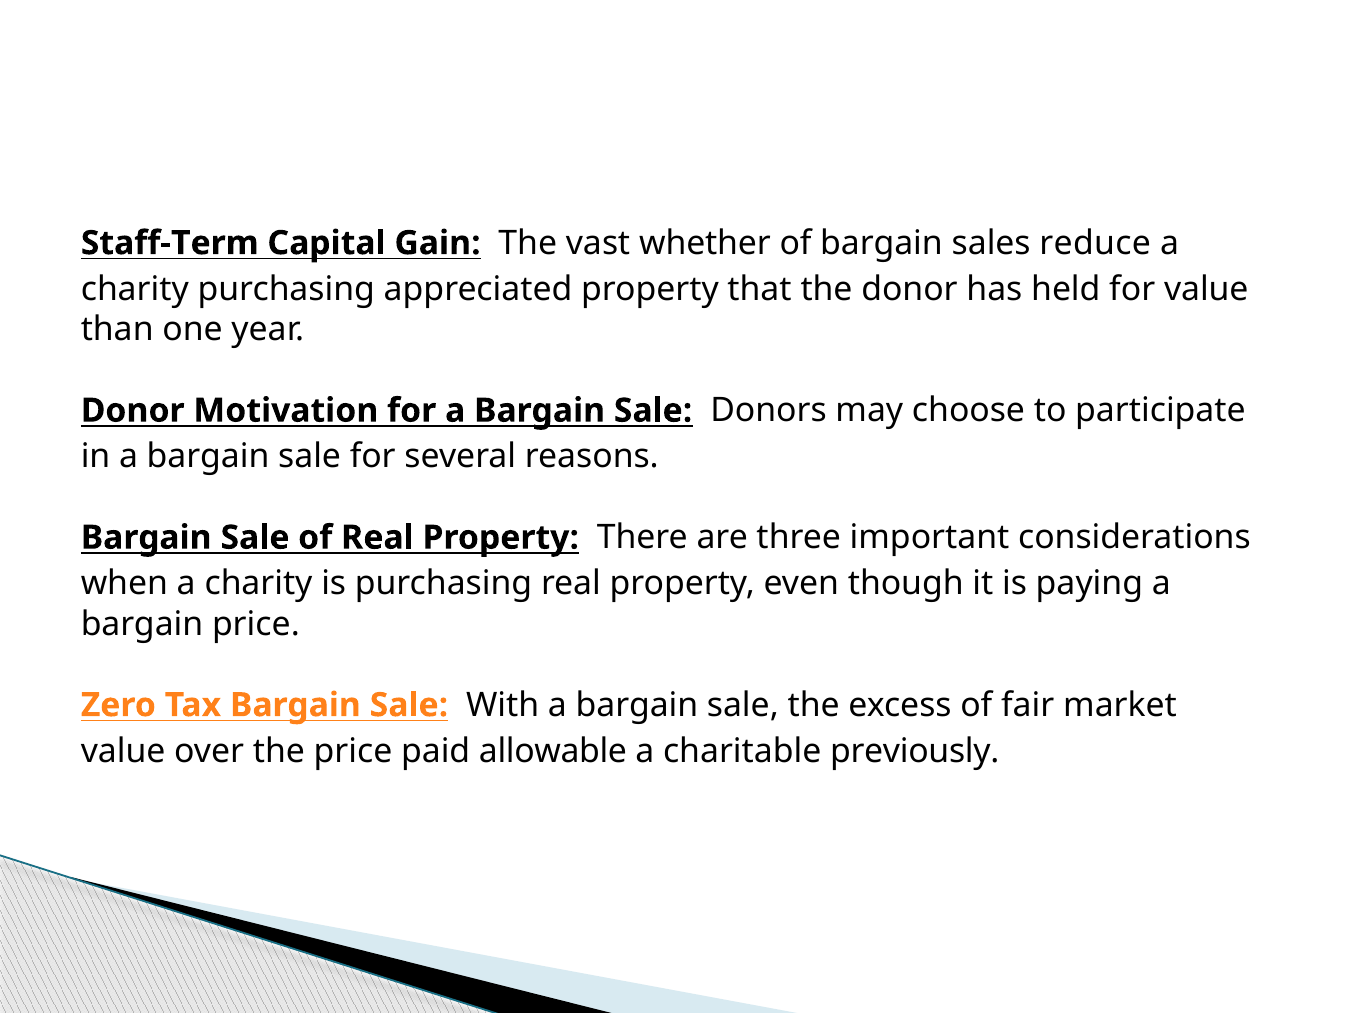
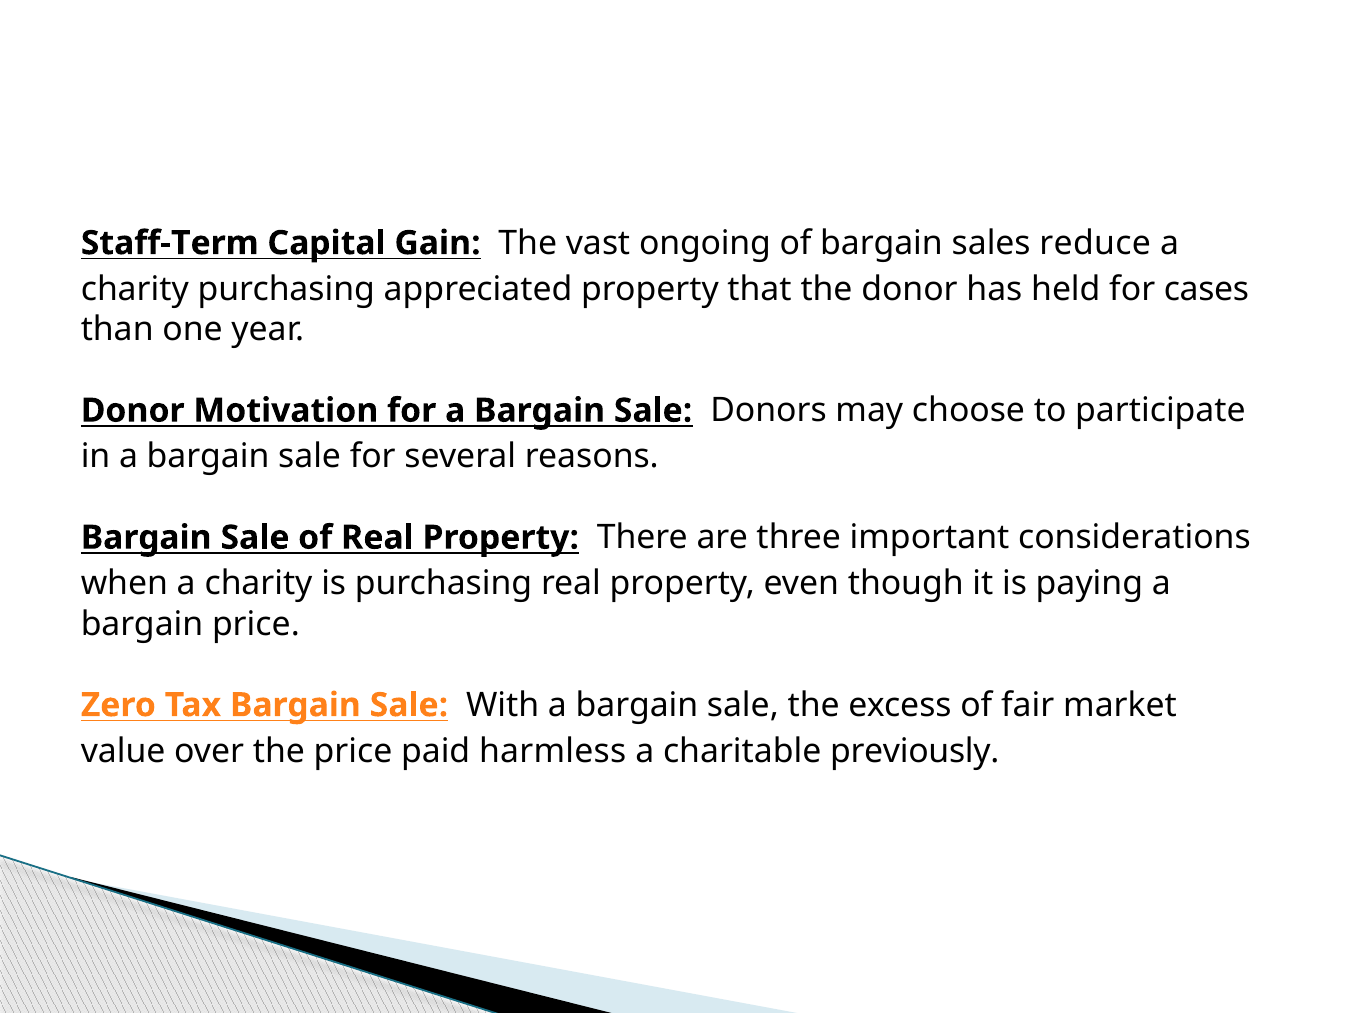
whether: whether -> ongoing (705, 243)
for value: value -> cases (1206, 289)
allowable: allowable -> harmless (553, 751)
